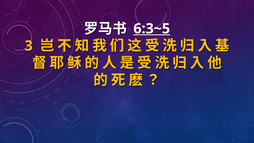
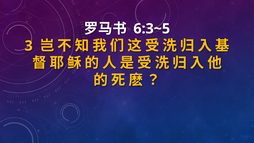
6:3~5 underline: present -> none (152, 29)
